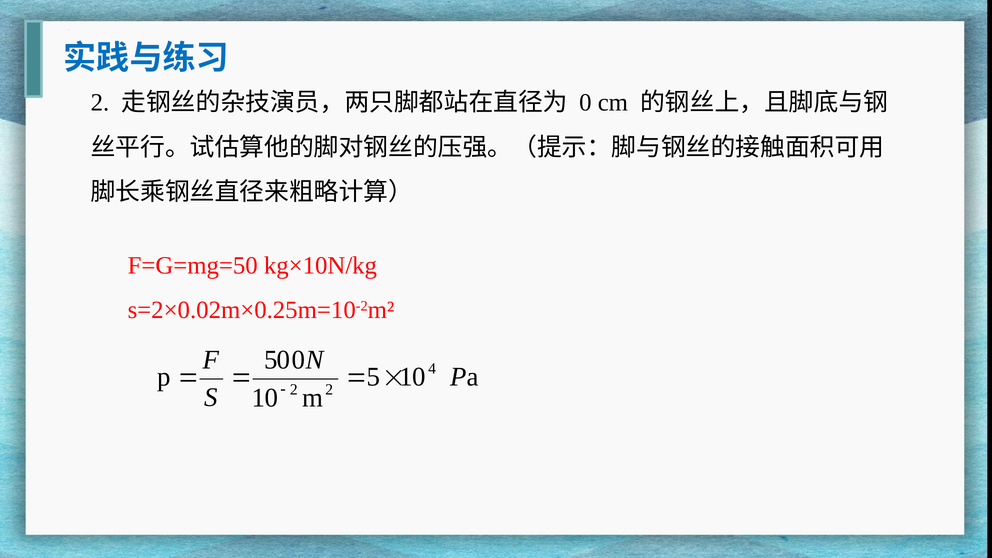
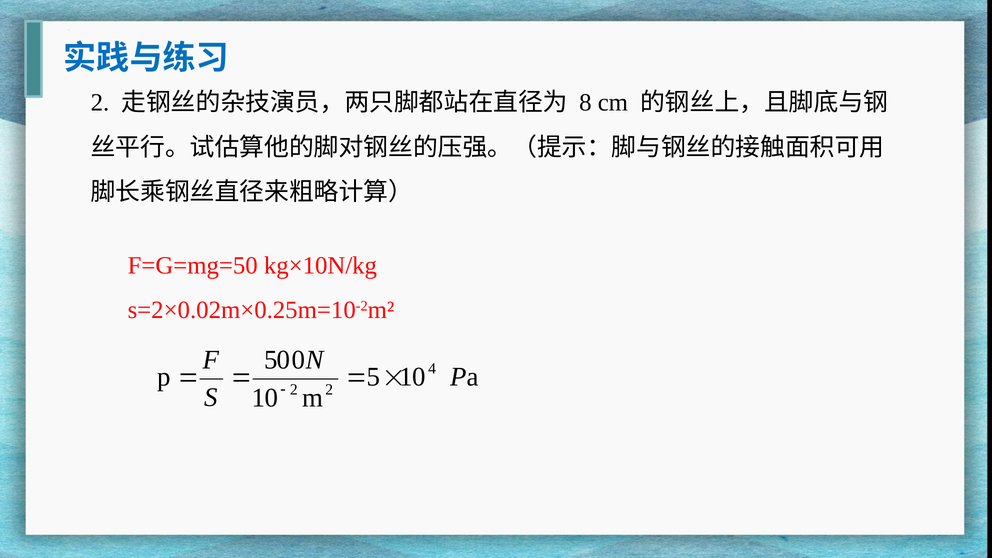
0: 0 -> 8 (585, 103)
